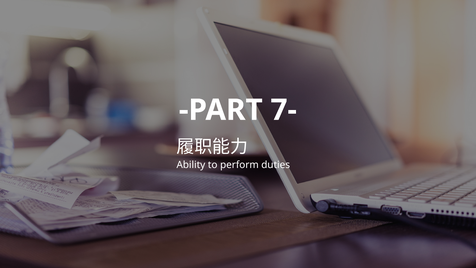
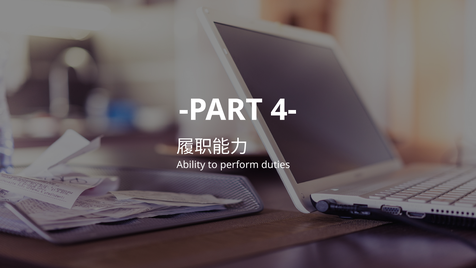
7-: 7- -> 4- (284, 110)
